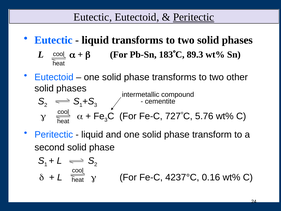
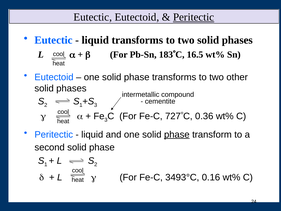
89.3: 89.3 -> 16.5 (195, 55)
5.76: 5.76 -> 0.36 (204, 116)
phase underline: none -> present (177, 134)
4237°C: 4237°C -> 3493°C (182, 177)
